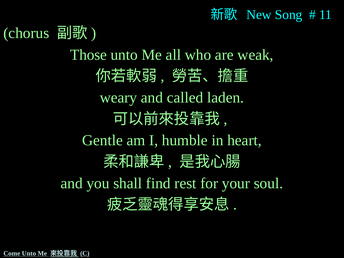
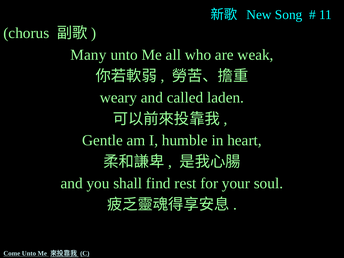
Those: Those -> Many (88, 55)
